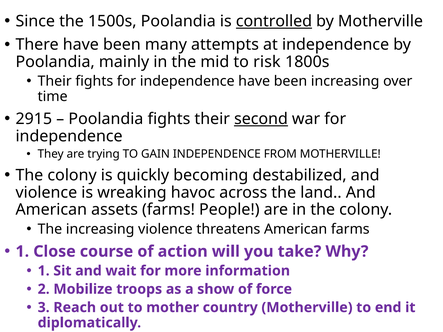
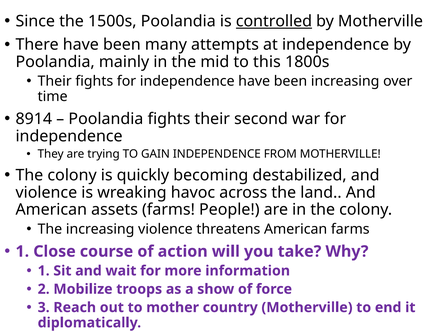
risk: risk -> this (267, 62)
2915: 2915 -> 8914 (34, 119)
second underline: present -> none (261, 119)
